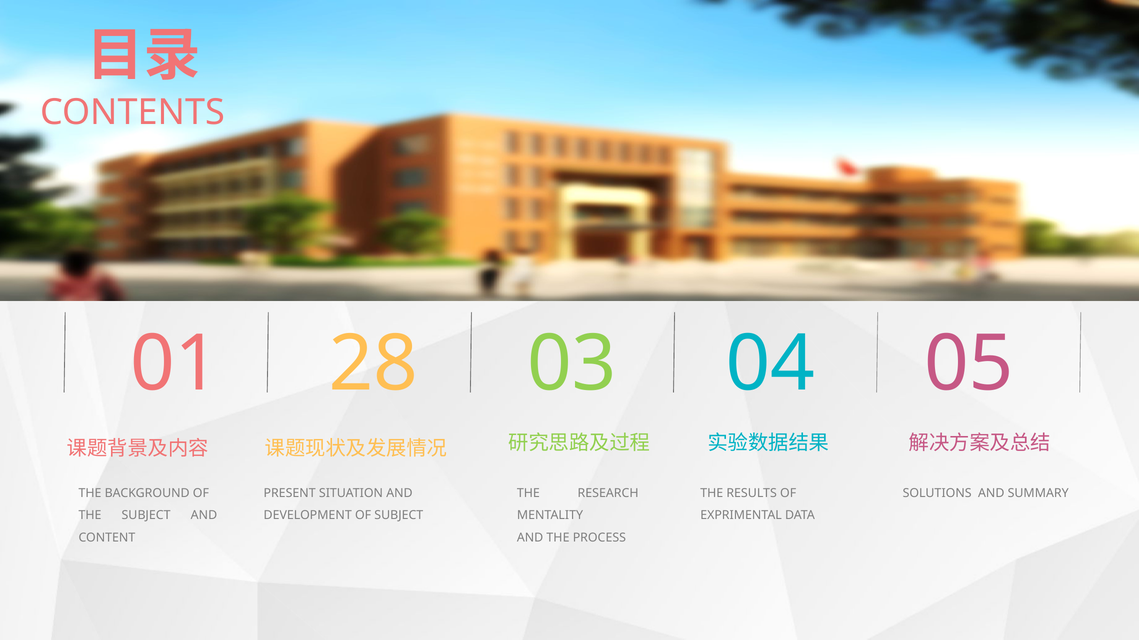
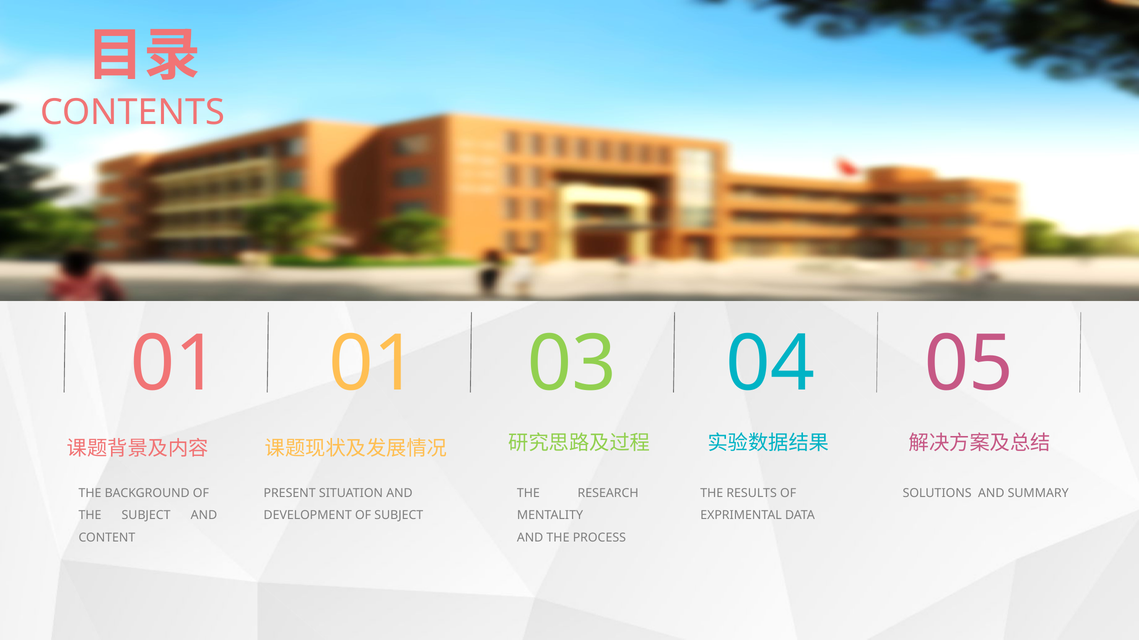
01 28: 28 -> 01 (373, 364)
